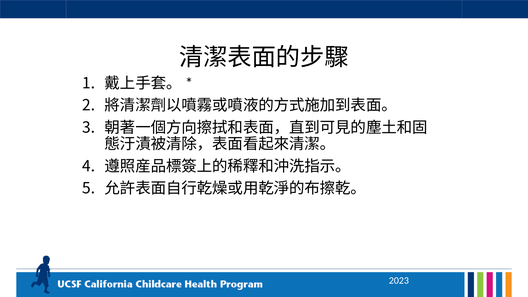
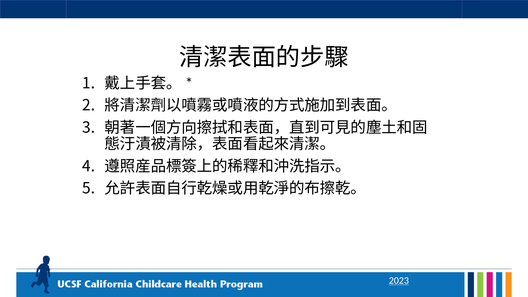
2023 underline: none -> present (399, 281)
